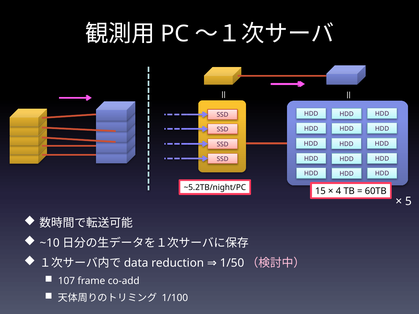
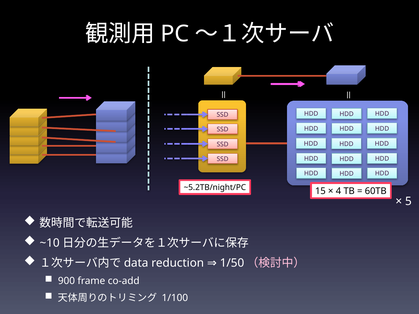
107: 107 -> 900 (66, 281)
